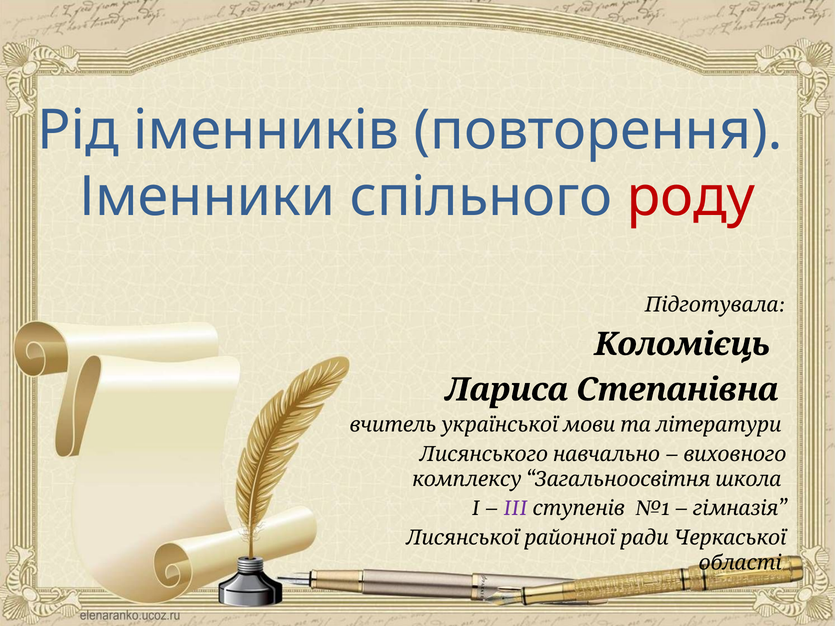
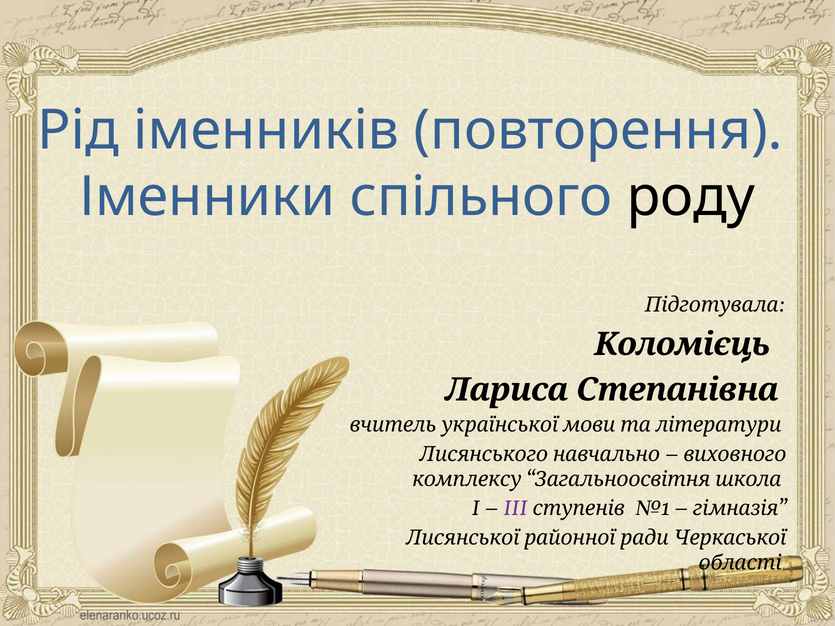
роду colour: red -> black (691, 197)
